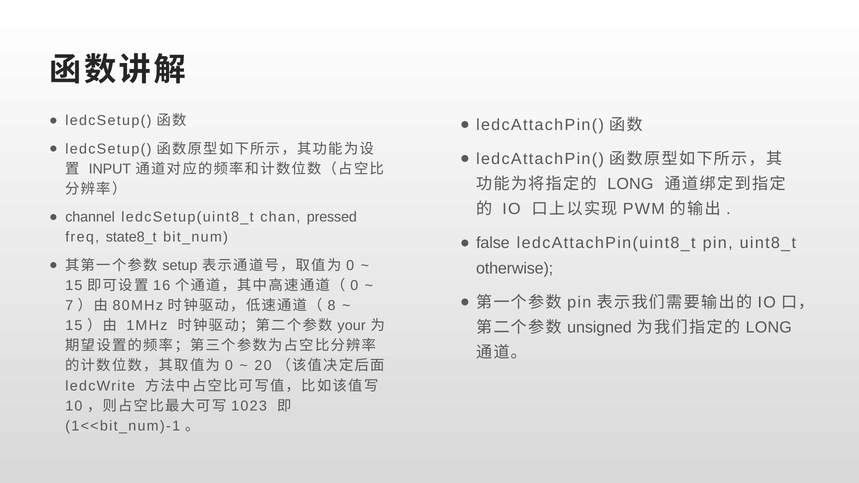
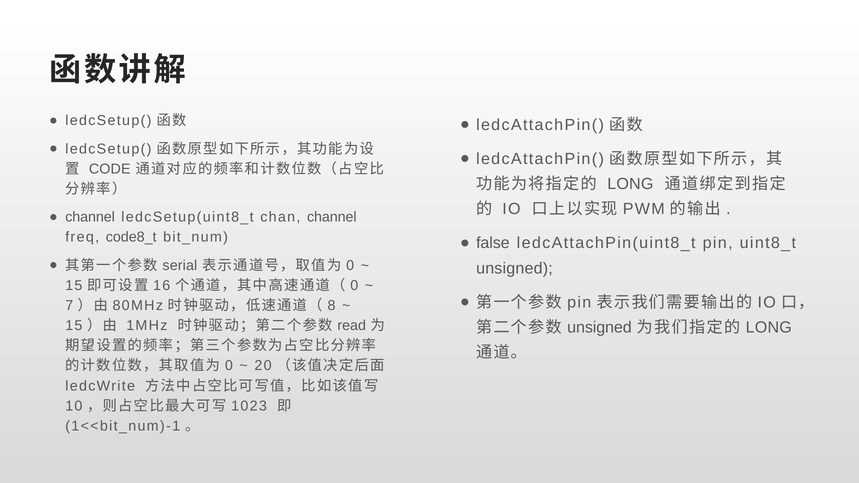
INPUT: INPUT -> CODE (110, 169)
chan pressed: pressed -> channel (332, 217)
state8_t: state8_t -> code8_t (131, 237)
setup: setup -> serial (180, 265)
otherwise: otherwise -> unsigned (514, 268)
your: your -> read (352, 326)
